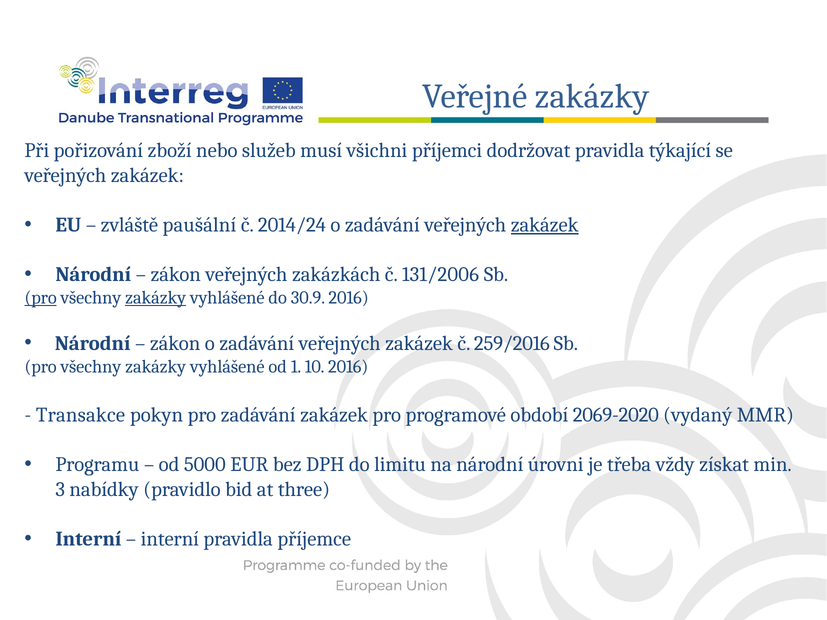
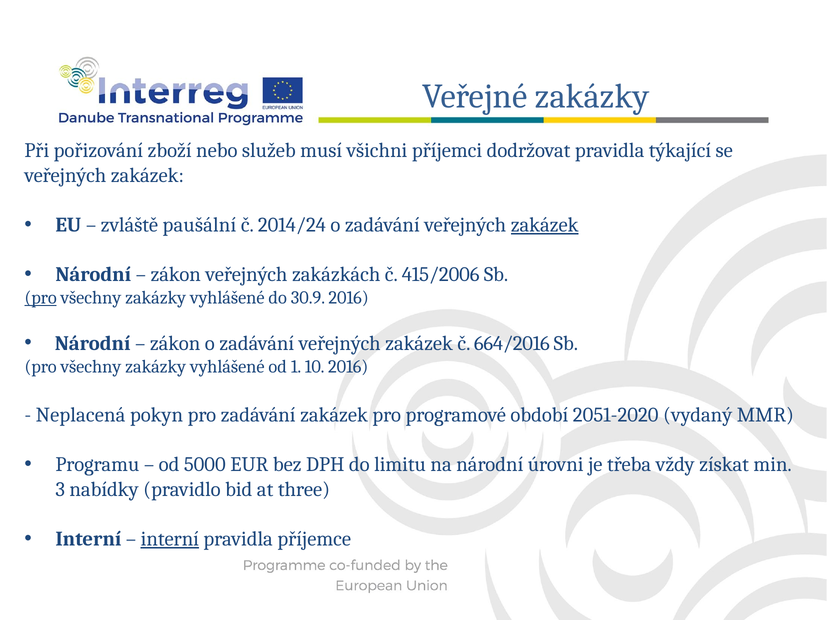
131/2006: 131/2006 -> 415/2006 (441, 275)
zakázky underline: present -> none (156, 298)
259/2016: 259/2016 -> 664/2016 (512, 343)
Transakce: Transakce -> Neplacená (81, 415)
2069-2020: 2069-2020 -> 2051-2020 (616, 415)
interní underline: none -> present (170, 539)
